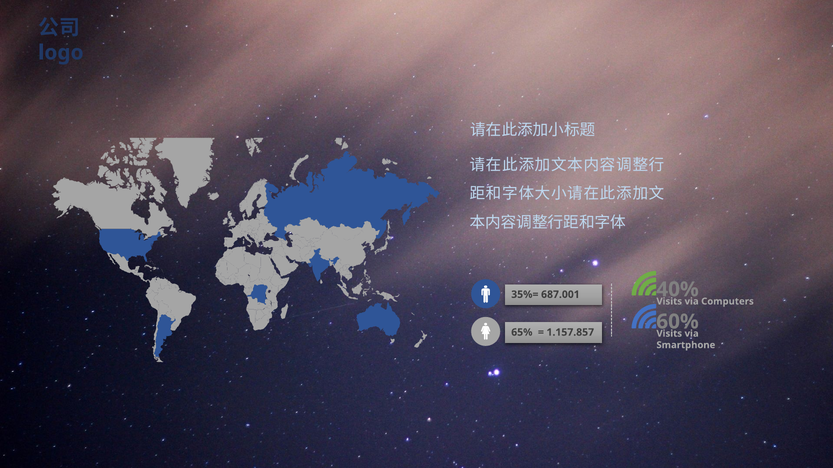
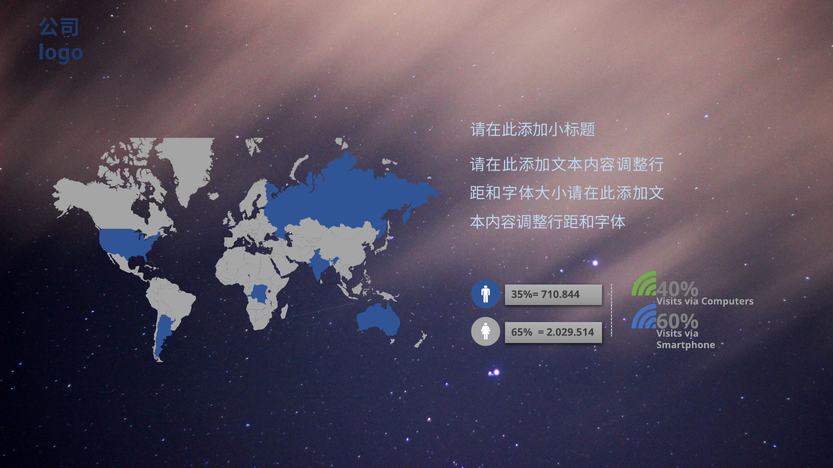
687.001: 687.001 -> 710.844 (560, 295)
1.157.857: 1.157.857 -> 2.029.514 (570, 333)
